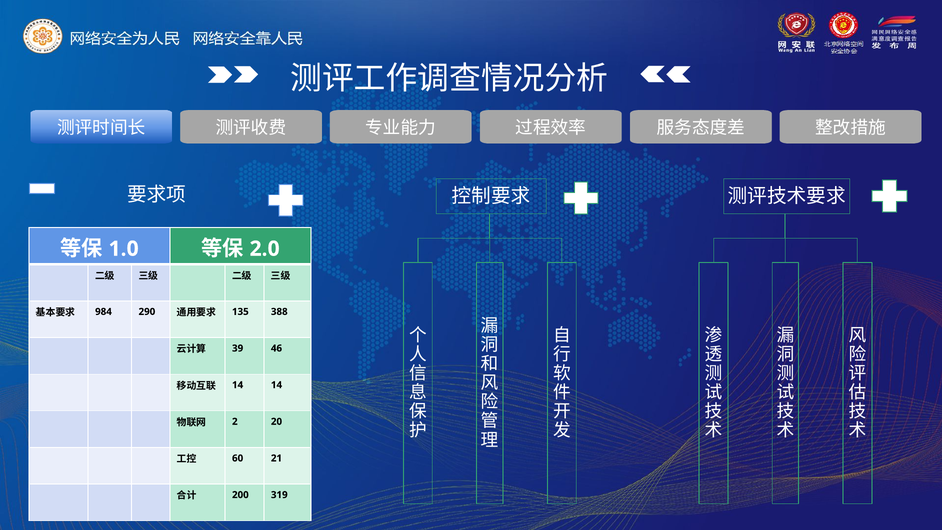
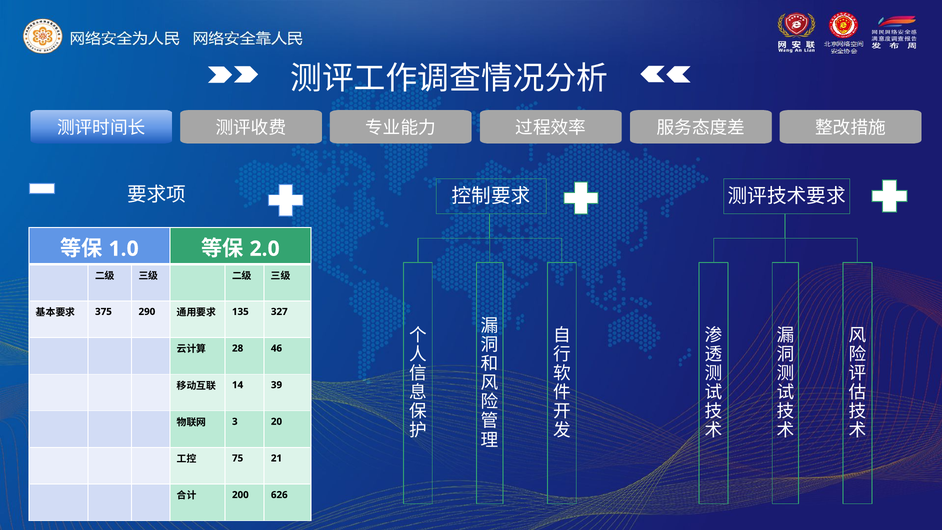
984: 984 -> 375 (103, 312)
388: 388 -> 327 (279, 312)
39: 39 -> 28 (238, 348)
14 14: 14 -> 39 (277, 385)
2: 2 -> 3 (235, 421)
60: 60 -> 75 (238, 458)
319: 319 -> 626 (279, 495)
